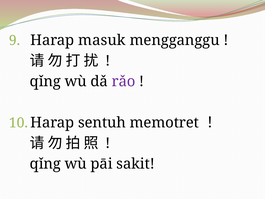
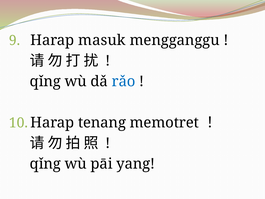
rǎo colour: purple -> blue (124, 81)
sentuh: sentuh -> tenang (102, 123)
sakit: sakit -> yang (136, 164)
